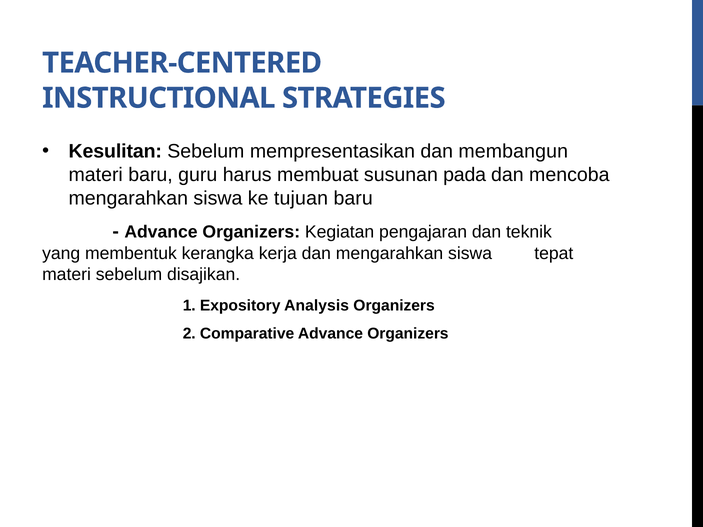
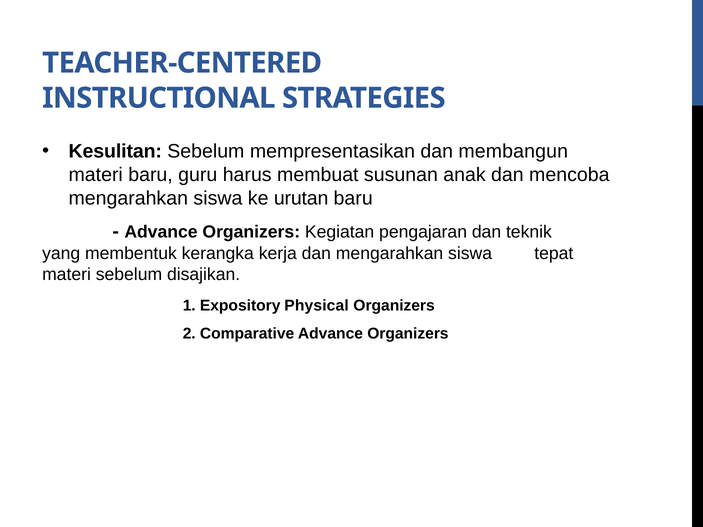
pada: pada -> anak (465, 175)
tujuan: tujuan -> urutan (301, 198)
Analysis: Analysis -> Physical (317, 306)
